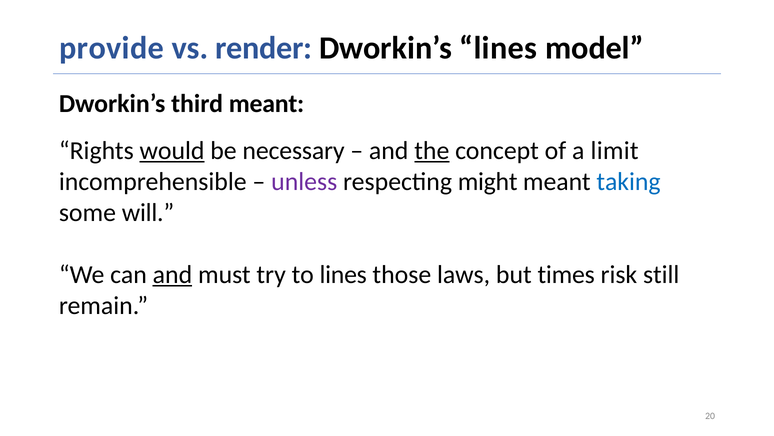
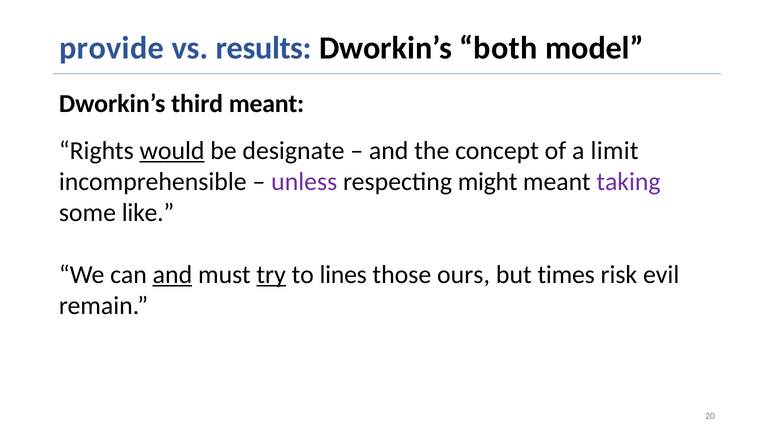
render: render -> results (264, 48)
Dworkin’s lines: lines -> both (498, 48)
necessary: necessary -> designate (293, 151)
the underline: present -> none (432, 151)
taking colour: blue -> purple (629, 182)
will: will -> like (148, 213)
try underline: none -> present (271, 274)
laws: laws -> ours (463, 274)
still: still -> evil (661, 274)
